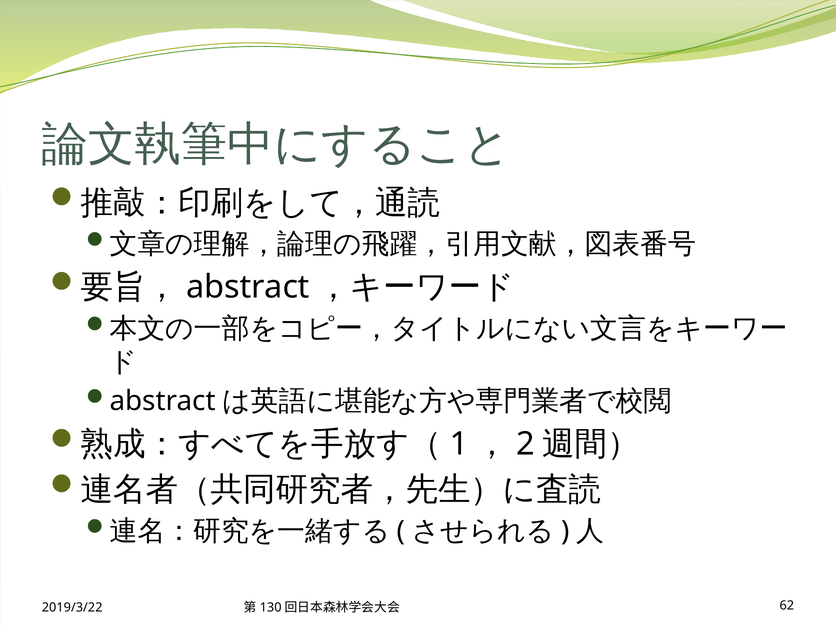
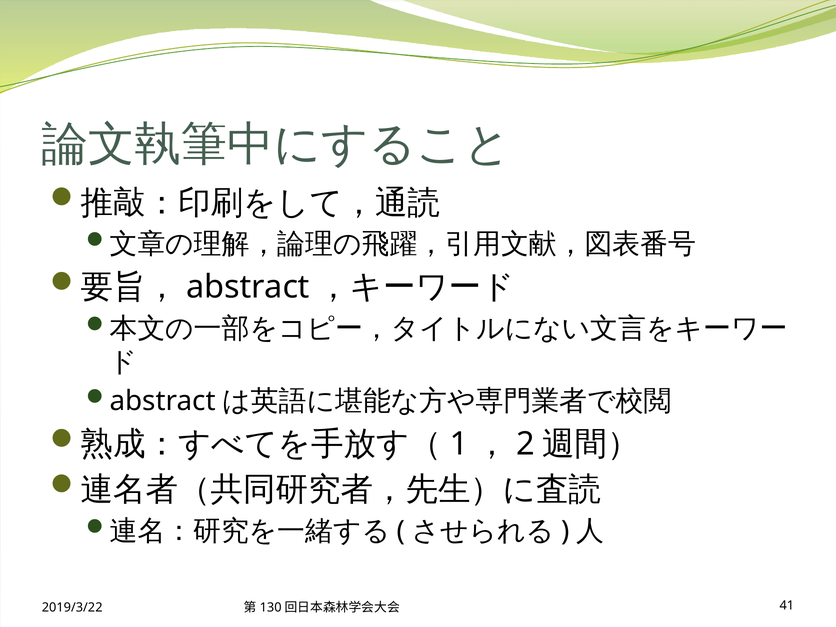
62: 62 -> 41 (787, 606)
